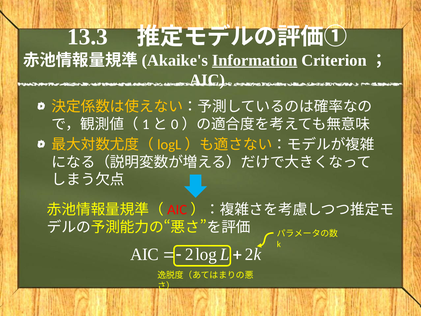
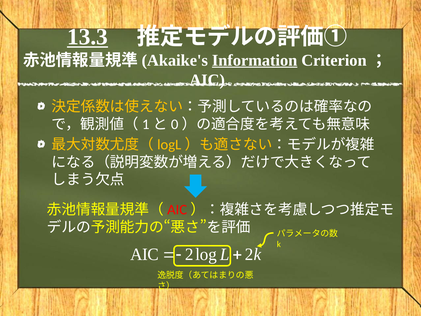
13.3 underline: none -> present (88, 37)
